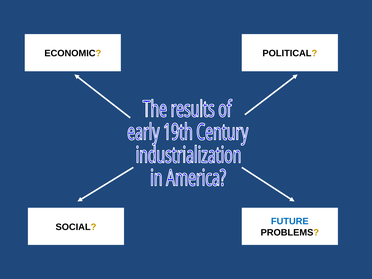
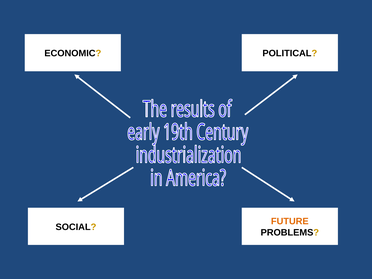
FUTURE colour: blue -> orange (290, 221)
